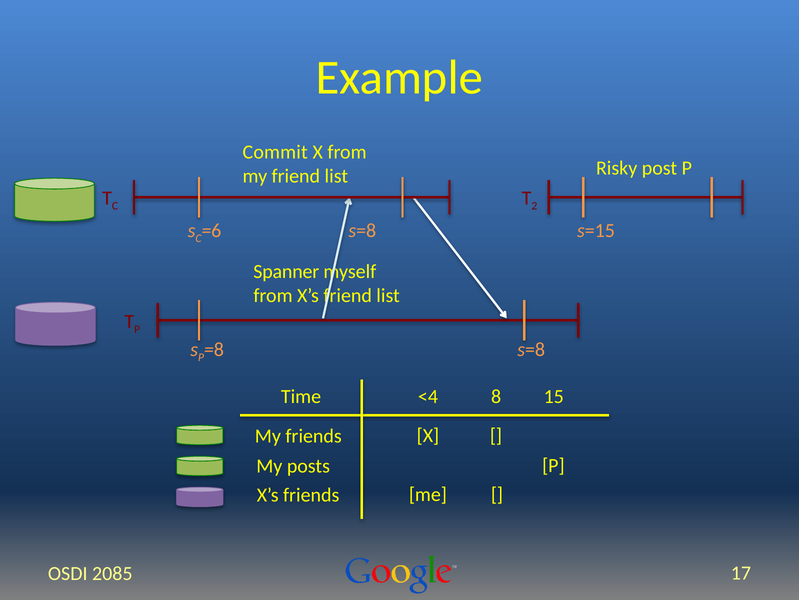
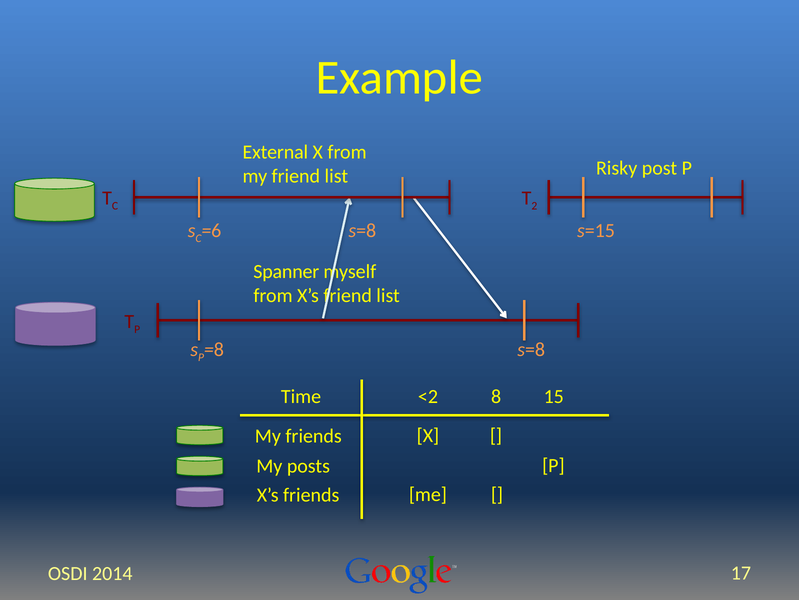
Commit: Commit -> External (275, 152)
<4: <4 -> <2 (428, 396)
2085: 2085 -> 2014 (112, 573)
